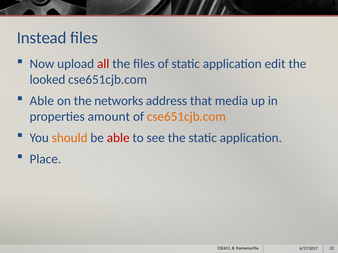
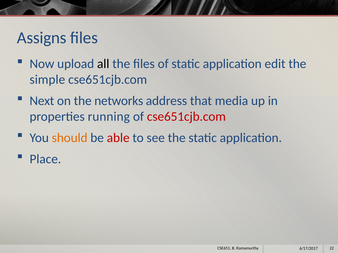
Instead: Instead -> Assigns (42, 38)
all colour: red -> black (103, 64)
looked: looked -> simple (47, 80)
Able: Able -> Next (42, 101)
amount: amount -> running (109, 117)
cse651cjb.com colour: orange -> red (186, 117)
